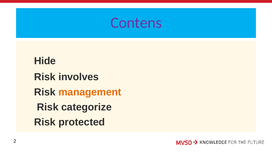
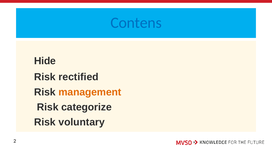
Contens colour: purple -> blue (136, 23)
involves: involves -> rectified (79, 77)
protected: protected -> voluntary (82, 122)
